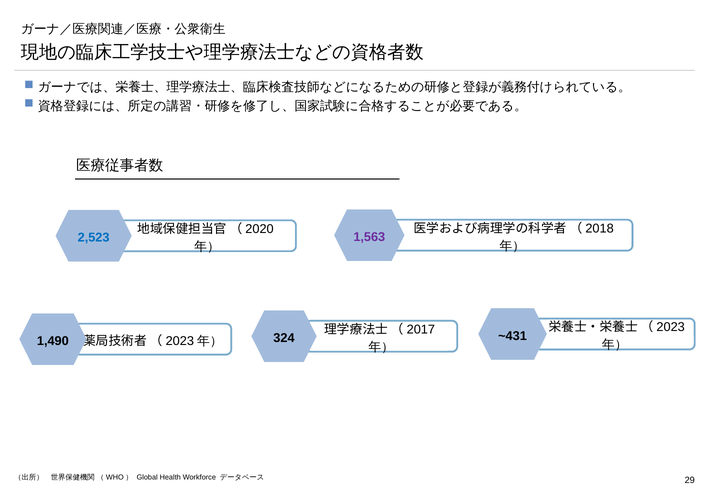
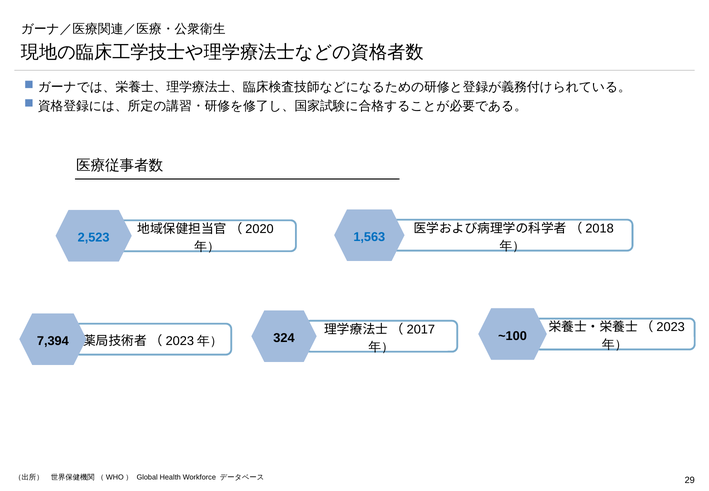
1,563 colour: purple -> blue (369, 237)
~431: ~431 -> ~100 (513, 336)
1,490: 1,490 -> 7,394 (53, 341)
